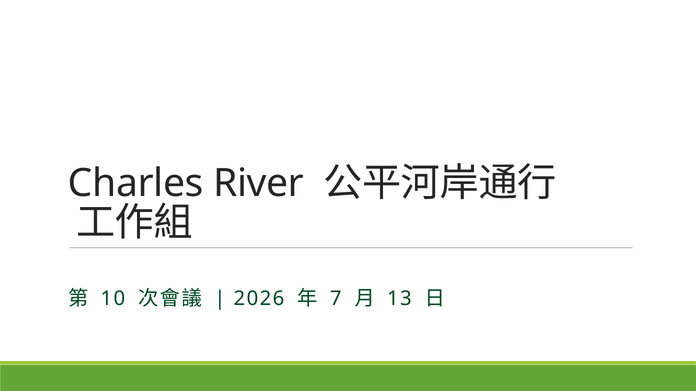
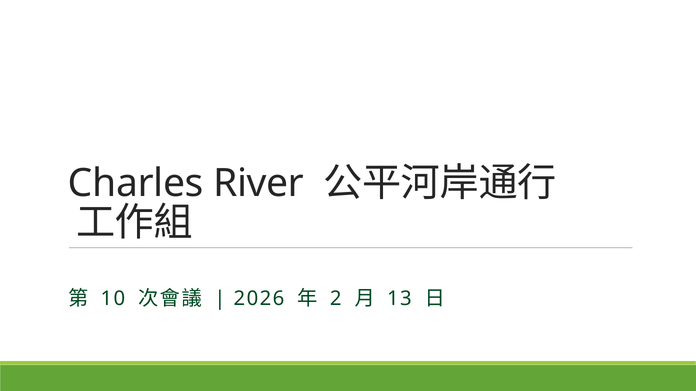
7: 7 -> 2 (336, 299)
